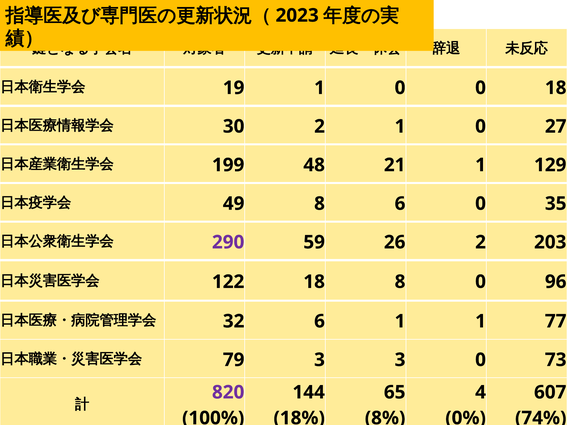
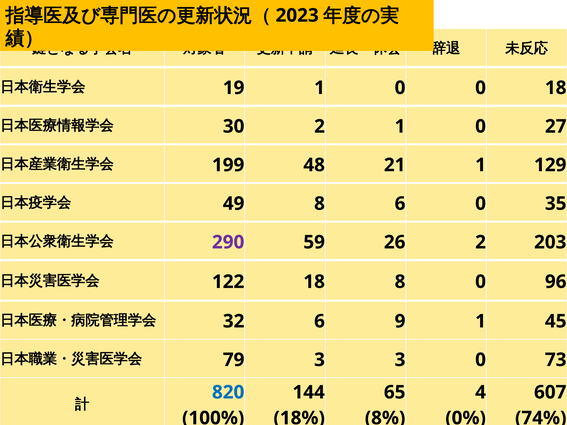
6 1: 1 -> 9 (400, 321)
77: 77 -> 45 (556, 321)
820 colour: purple -> blue (228, 392)
